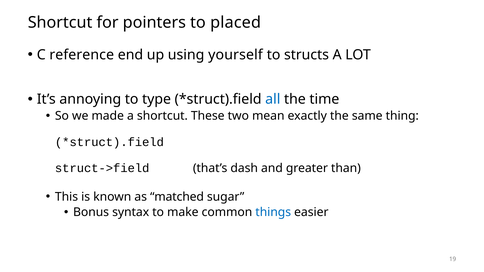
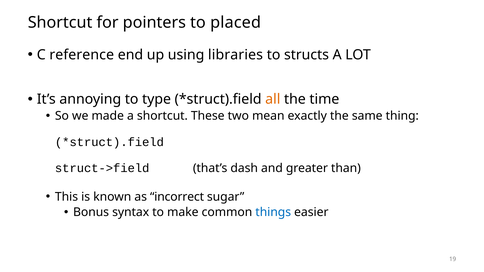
yourself: yourself -> libraries (235, 55)
all colour: blue -> orange (273, 99)
matched: matched -> incorrect (177, 197)
